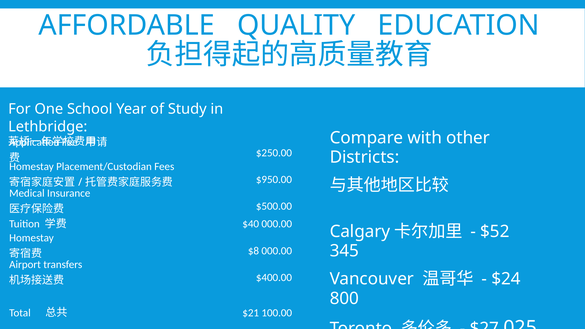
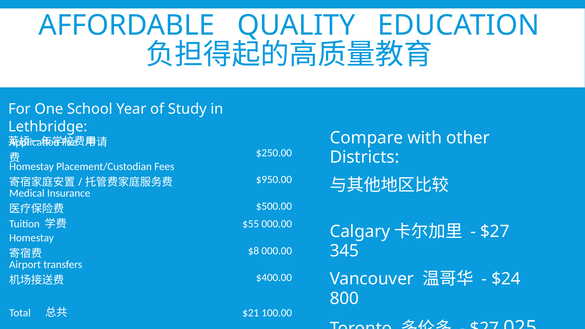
$40: $40 -> $55 (251, 224)
$52: $52 -> $27 (495, 232)
